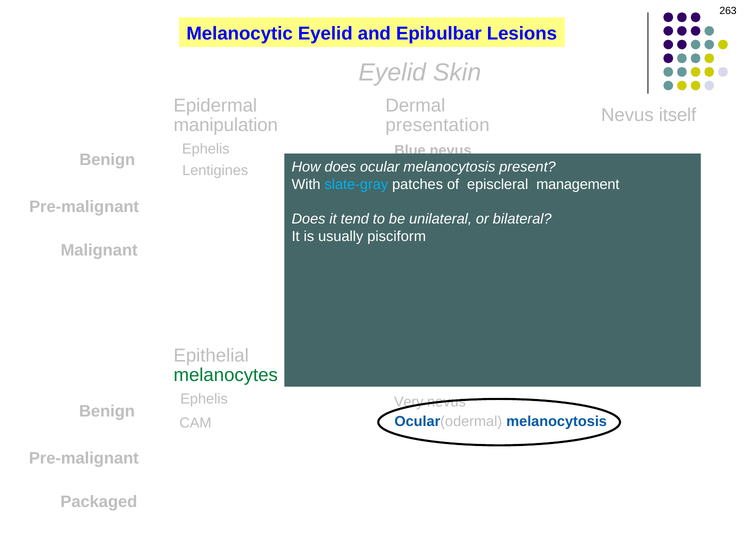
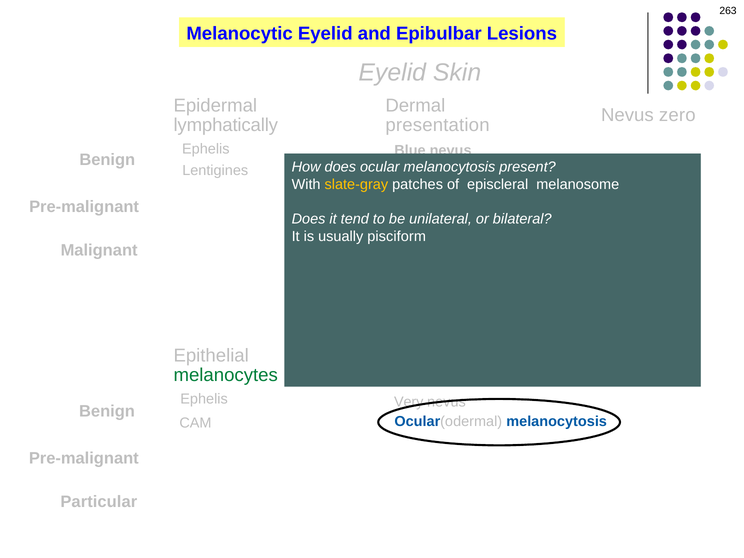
itself: itself -> zero (677, 115)
manipulation: manipulation -> lymphatically (226, 125)
slate-gray colour: light blue -> yellow (356, 184)
management: management -> melanosome (578, 184)
Packaged: Packaged -> Particular (99, 502)
